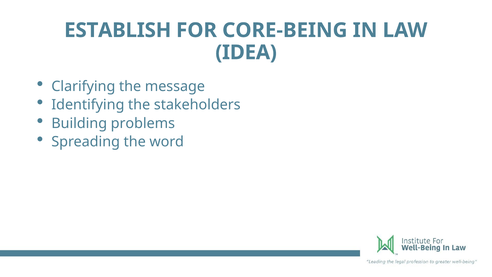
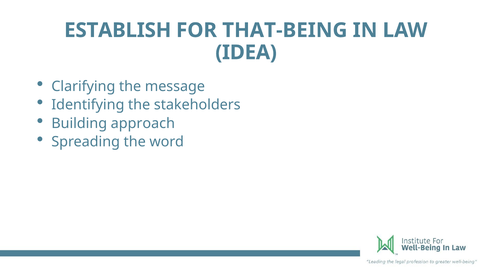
CORE-BEING: CORE-BEING -> THAT-BEING (285, 30)
problems: problems -> approach (143, 123)
